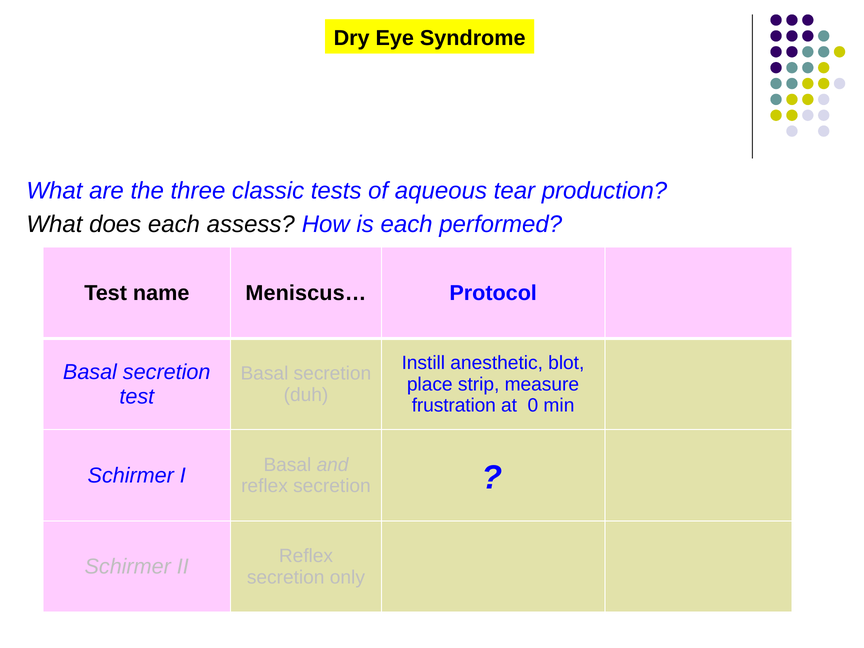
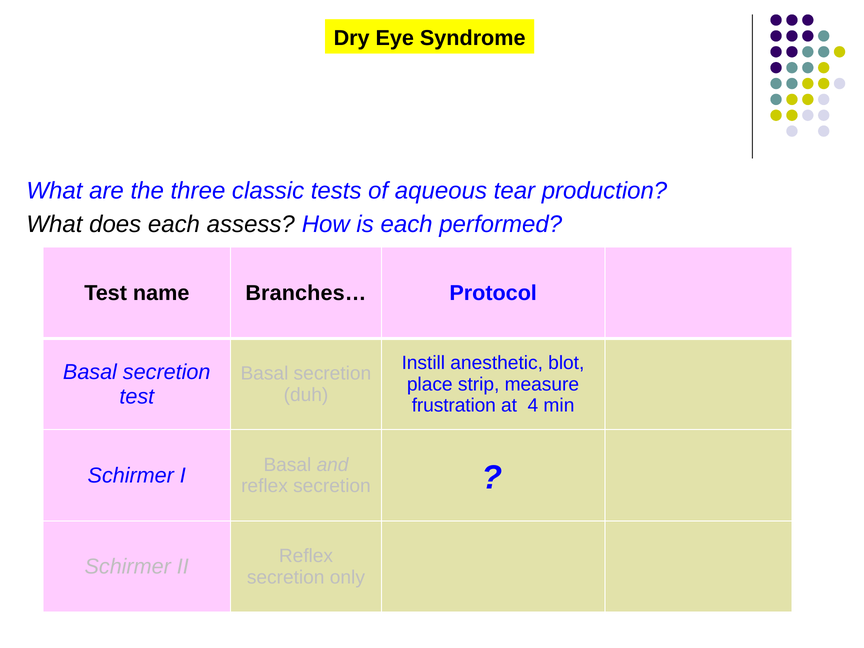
Meniscus…: Meniscus… -> Branches… (306, 293)
0: 0 -> 4 (533, 406)
